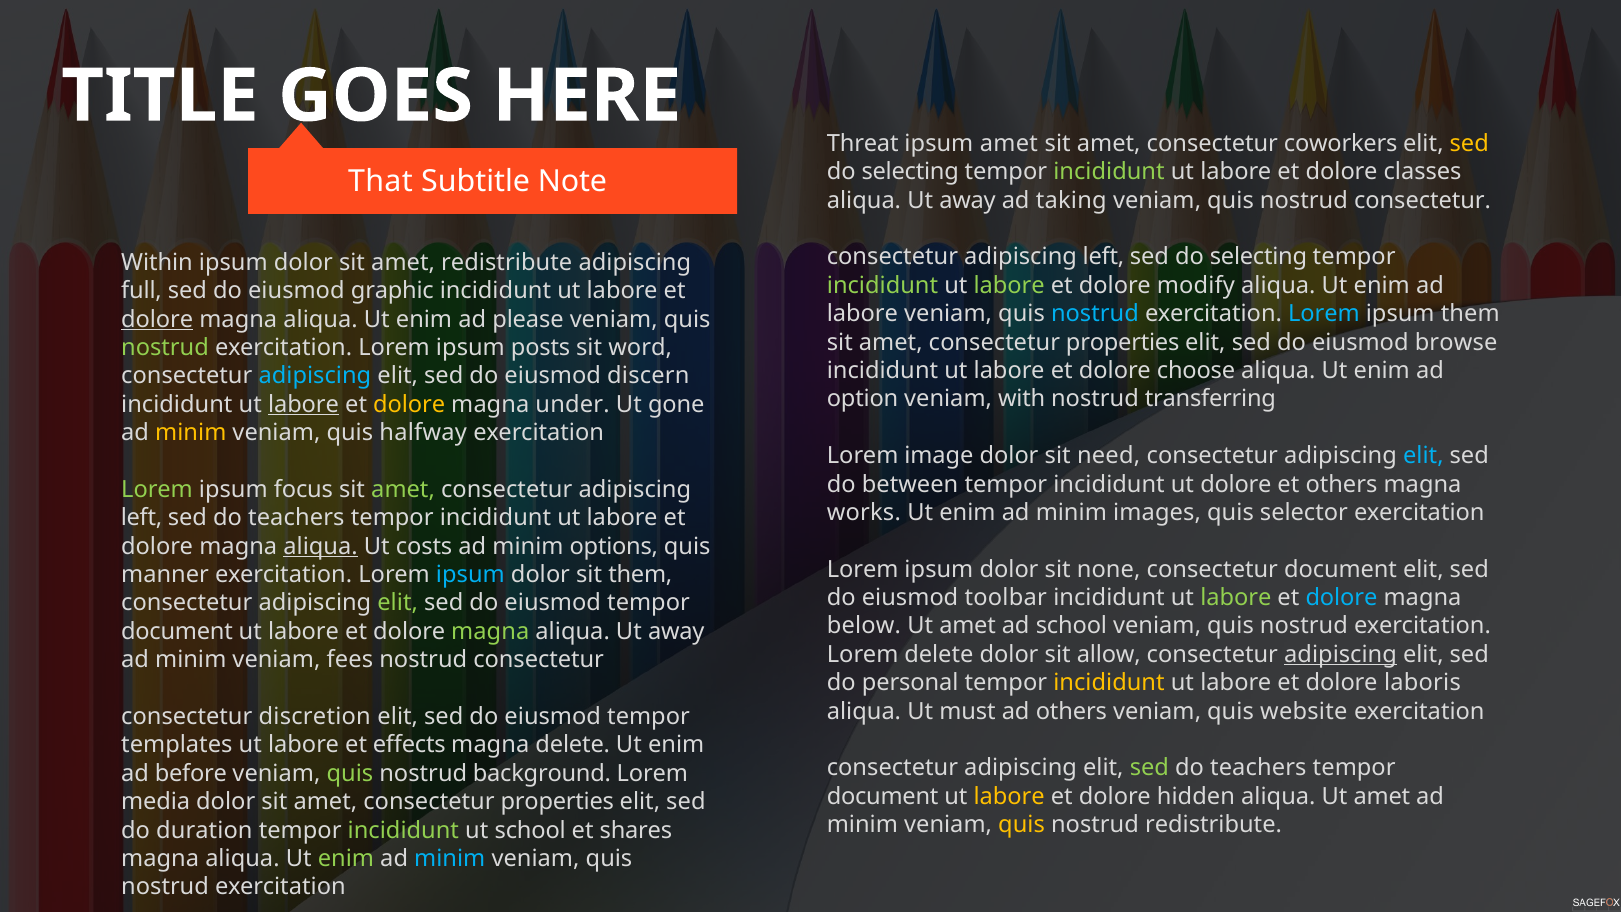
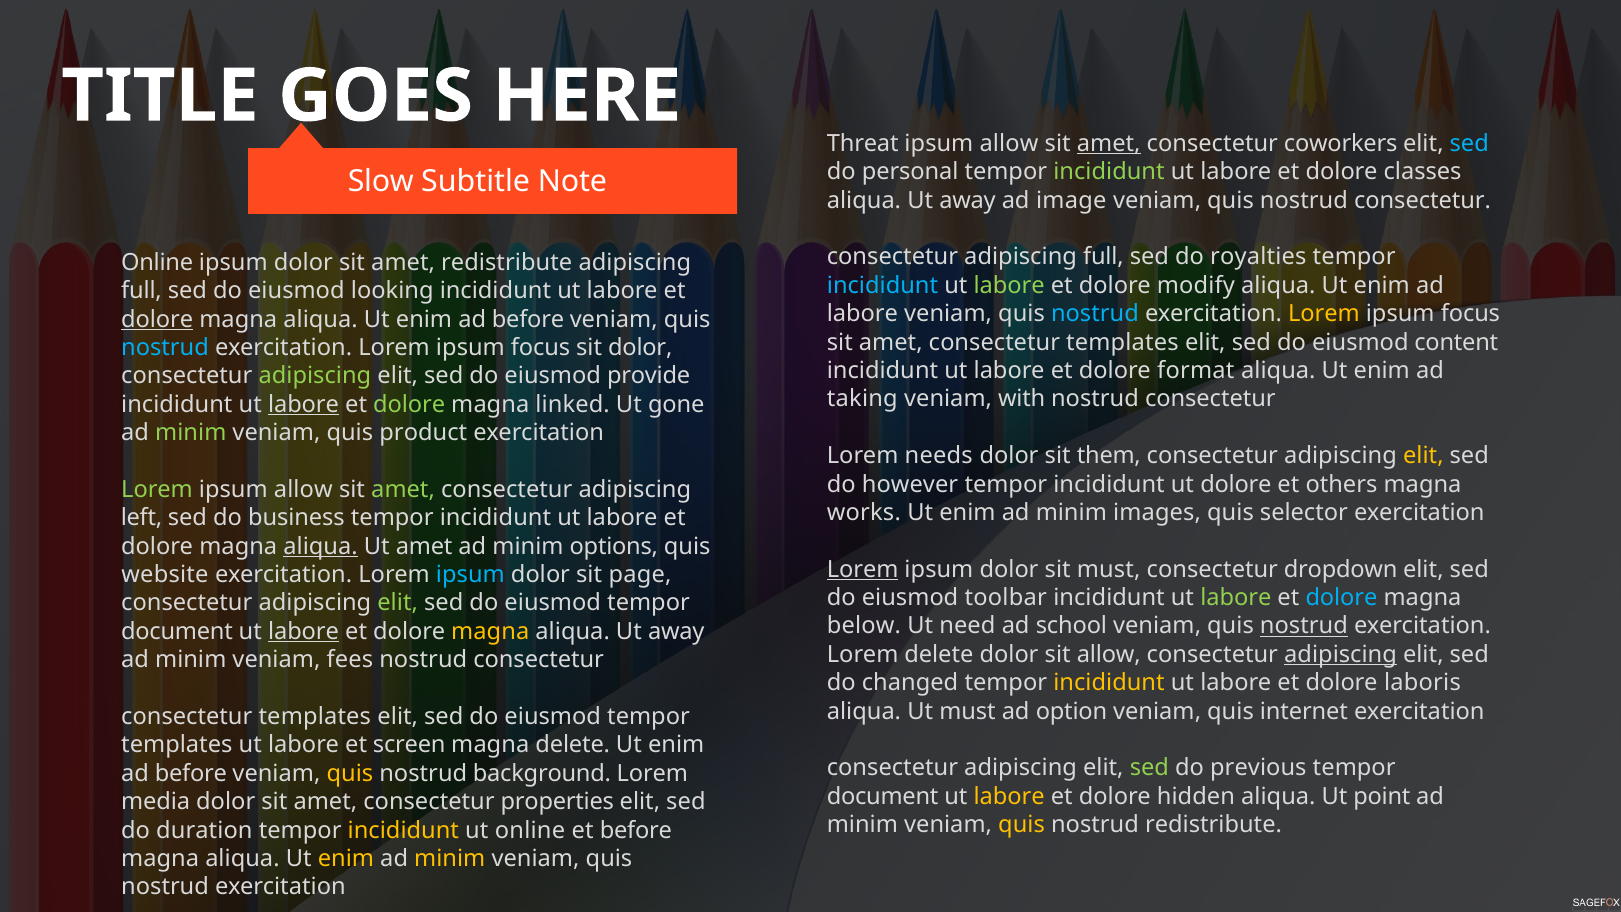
amet: amet -> allow (1009, 143)
amet underline: none -> present (1109, 143)
sed colour: yellow -> light blue (1469, 143)
selecting: selecting -> personal (910, 172)
That: That -> Slow (381, 181)
taking: taking -> image (1071, 200)
left: left -> full (1103, 257)
selecting: selecting -> royalties (1258, 257)
Within: Within -> Online (157, 262)
incididunt colour: light green -> light blue (883, 285)
graphic: graphic -> looking (392, 291)
Lorem colour: light blue -> yellow (1324, 314)
them: them -> focus (1470, 314)
please: please -> before (528, 319)
properties: properties -> templates (1122, 342)
browse: browse -> content (1456, 342)
nostrud colour: light green -> light blue (165, 348)
posts: posts -> focus (541, 348)
sit word: word -> dolor (640, 348)
choose: choose -> format (1196, 371)
adipiscing colour: light blue -> light green (315, 376)
discern: discern -> provide (649, 376)
option: option -> taking (862, 399)
transferring: transferring -> consectetur (1210, 399)
dolore colour: yellow -> light green (409, 404)
under: under -> linked (573, 404)
minim colour: yellow -> light green (191, 433)
halfway: halfway -> product (423, 433)
image: image -> needs (939, 456)
need: need -> them (1109, 456)
elit colour: light blue -> yellow (1423, 456)
between: between -> however (910, 484)
focus: focus -> allow (303, 490)
teachers: teachers -> business (296, 518)
Ut costs: costs -> amet (424, 546)
Lorem underline: none -> present (863, 569)
sit none: none -> must (1109, 569)
consectetur document: document -> dropdown (1341, 569)
manner: manner -> website (165, 575)
sit them: them -> page (640, 575)
amet: amet -> need (967, 626)
nostrud underline: none -> present (1304, 626)
labore underline: none -> present (304, 631)
magna colour: light green -> yellow (490, 631)
personal: personal -> changed (910, 683)
ad others: others -> option (1071, 711)
website: website -> internet (1304, 711)
discretion: discretion -> templates (315, 717)
effects: effects -> screen (409, 745)
teachers: teachers -> previous (1258, 768)
quis colour: light green -> yellow (350, 773)
aliqua Ut amet: amet -> point (1382, 796)
incididunt colour: light green -> yellow (403, 830)
ut school: school -> online (530, 830)
et shares: shares -> before (636, 830)
enim colour: light green -> yellow (346, 858)
minim colour: light blue -> yellow (450, 858)
